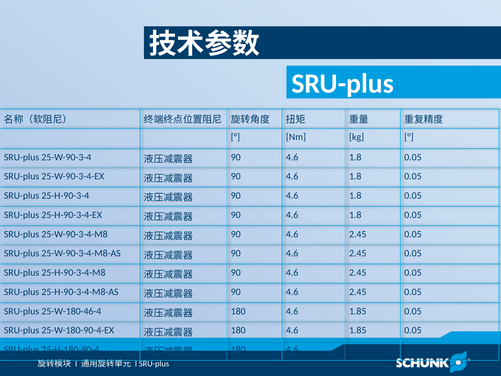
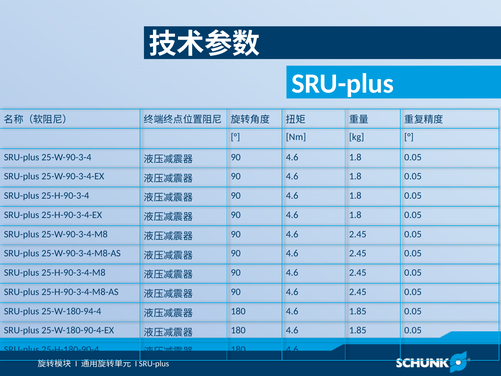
25-W-180-46-4: 25-W-180-46-4 -> 25-W-180-94-4 (71, 311)
